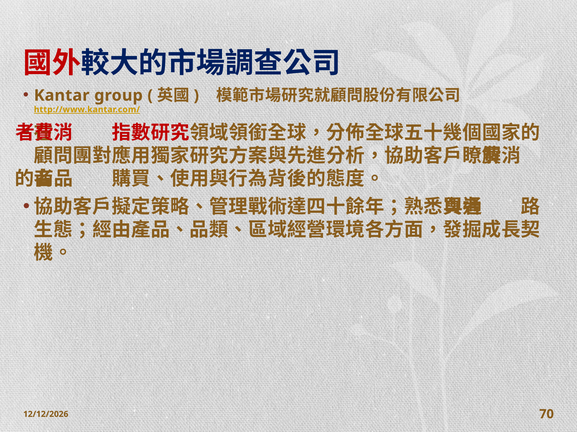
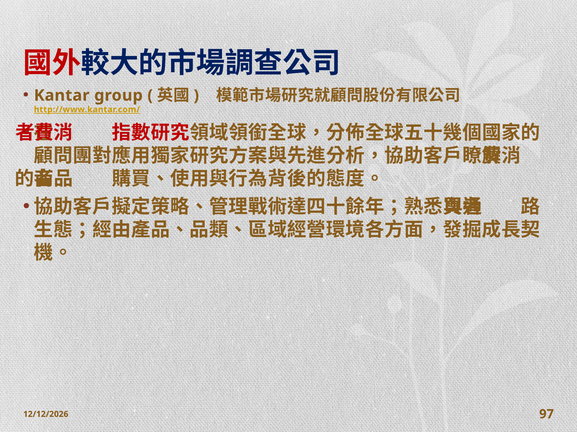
70: 70 -> 97 (547, 415)
